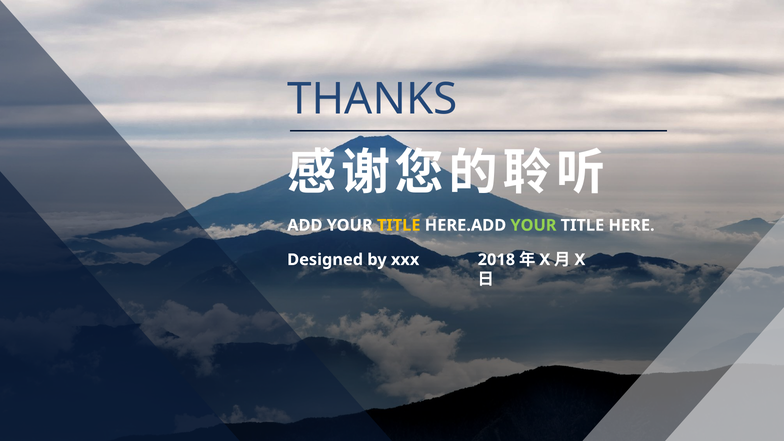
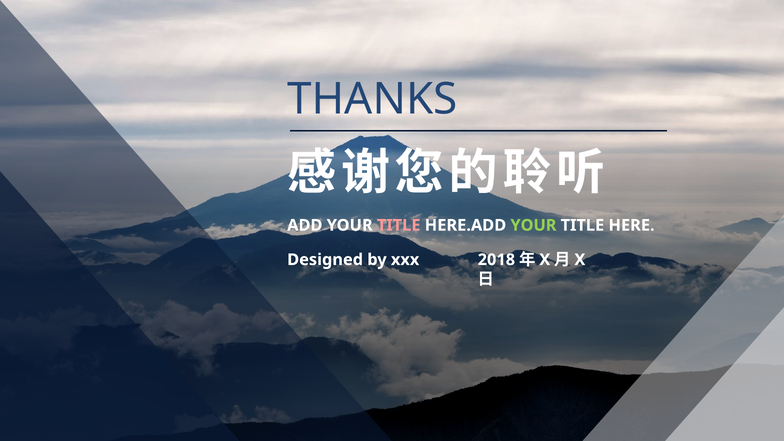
TITLE colour: yellow -> pink (399, 225)
